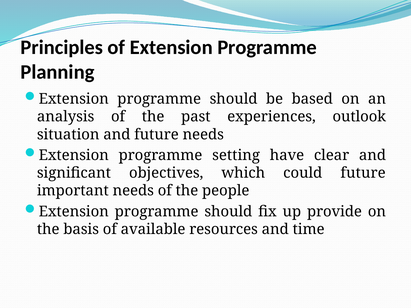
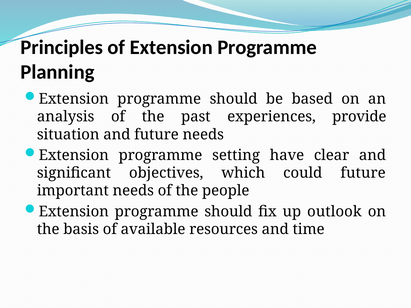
outlook: outlook -> provide (359, 117)
provide: provide -> outlook (334, 212)
